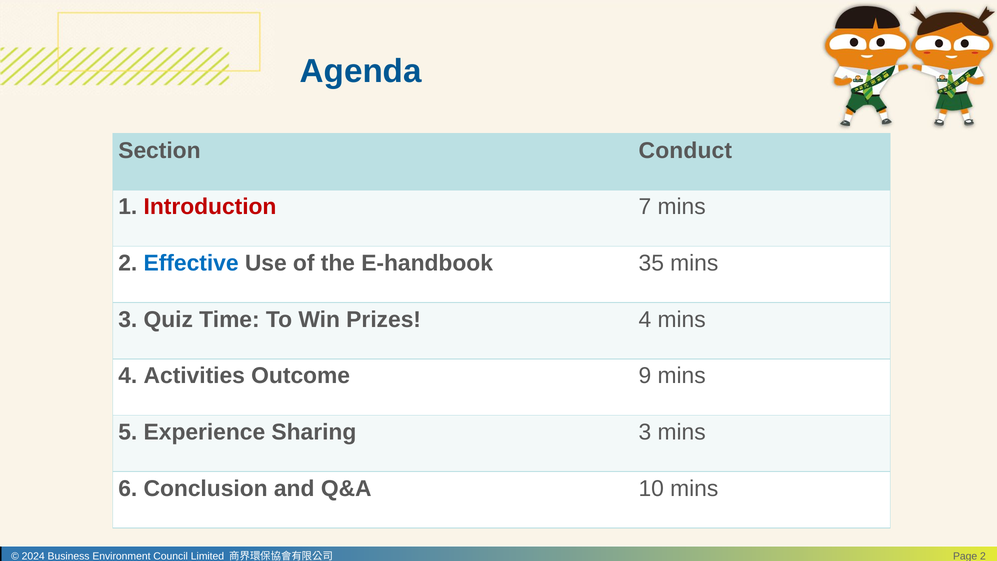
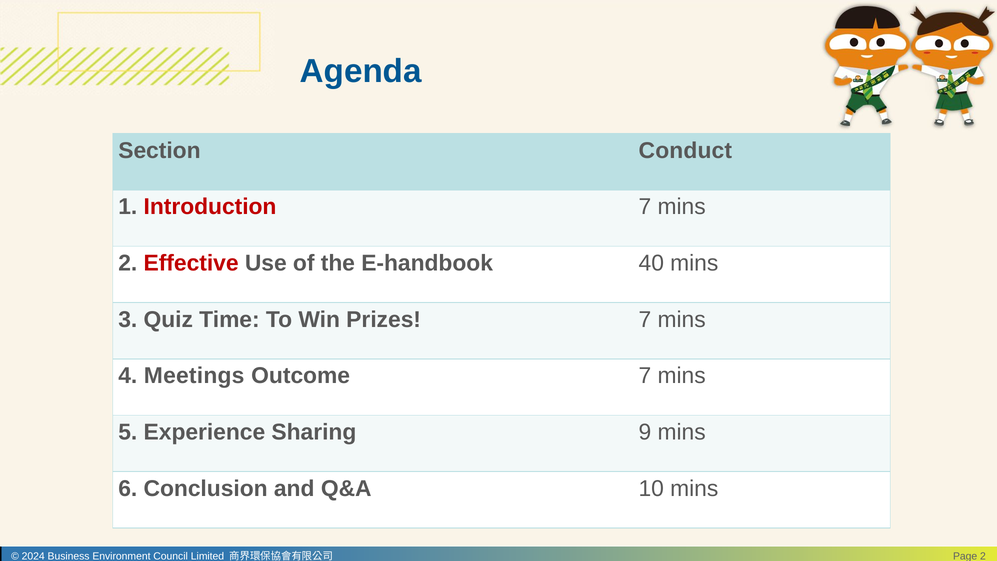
Effective colour: blue -> red (191, 263)
35: 35 -> 40 (651, 263)
Prizes 4: 4 -> 7 (645, 319)
Activities: Activities -> Meetings (194, 376)
Outcome 9: 9 -> 7 (645, 376)
Sharing 3: 3 -> 9 (645, 432)
